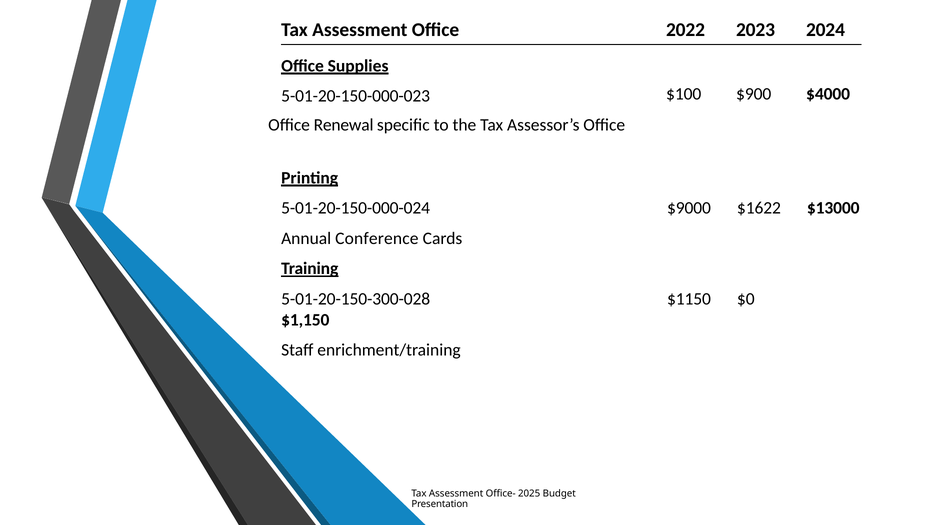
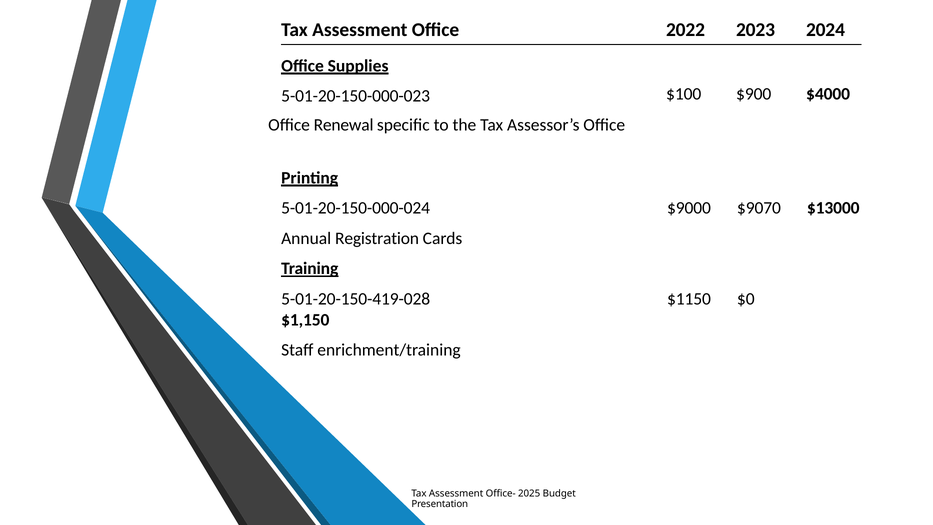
$1622: $1622 -> $9070 (759, 208)
Conference: Conference -> Registration (377, 238)
5-01-20-150-300-028: 5-01-20-150-300-028 -> 5-01-20-150-419-028 (356, 299)
